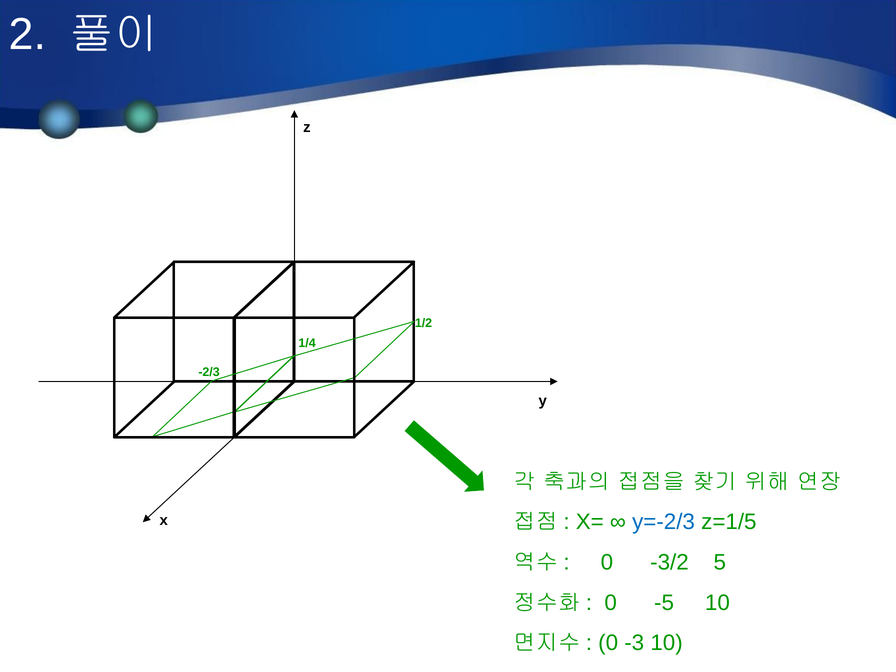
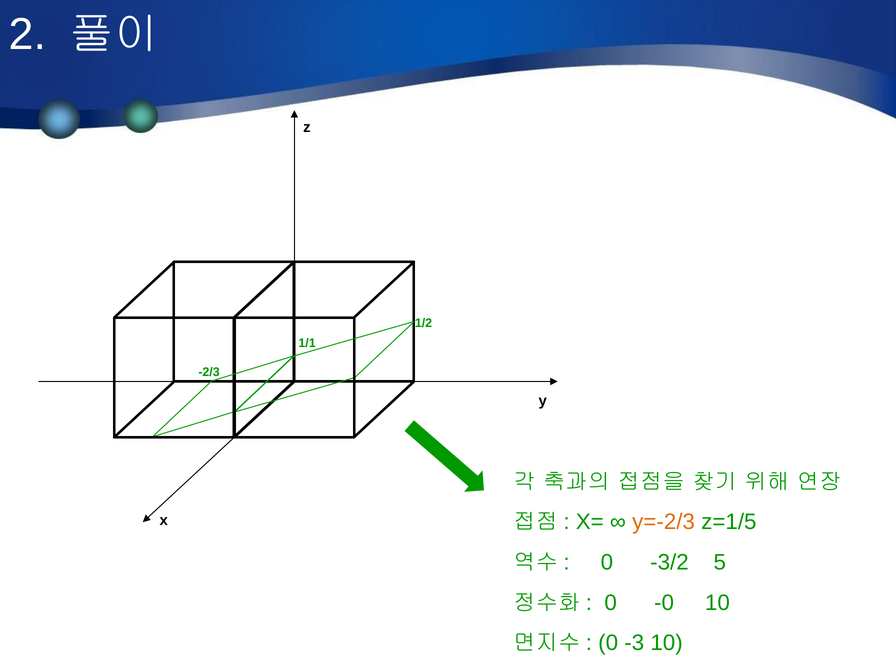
1/4: 1/4 -> 1/1 (307, 343)
y=-2/3 colour: blue -> orange (664, 522)
-5: -5 -> -0 (664, 603)
